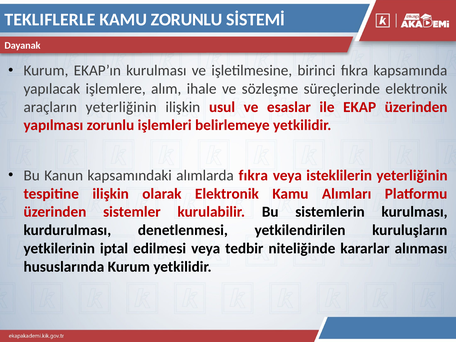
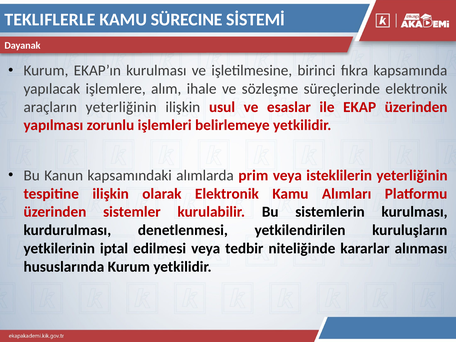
KAMU ZORUNLU: ZORUNLU -> SÜRECINE (187, 20)
alımlarda fıkra: fıkra -> prim (253, 175)
